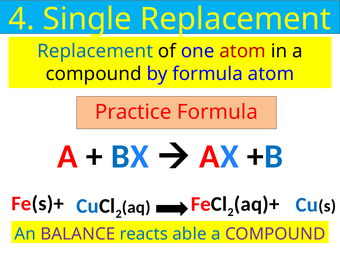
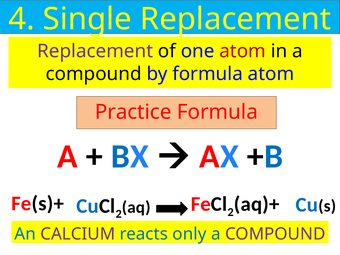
Replacement colour: blue -> purple (95, 51)
BALANCE: BALANCE -> CALCIUM (78, 234)
able: able -> only (189, 234)
